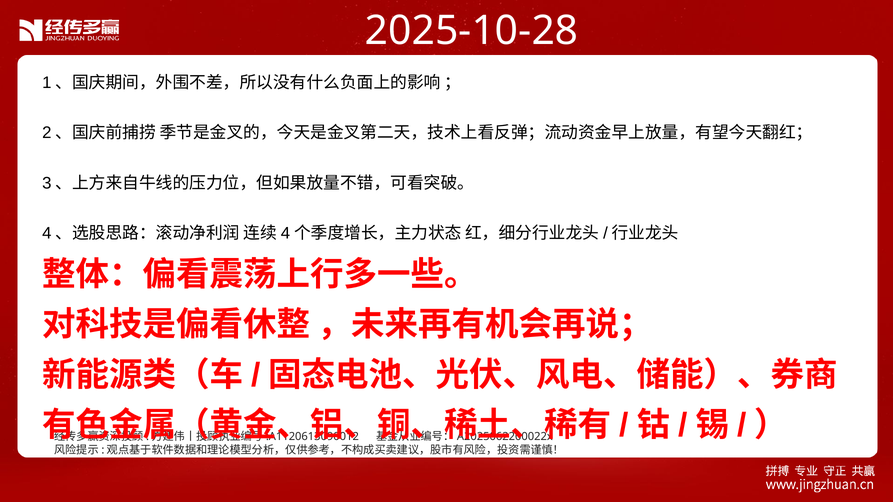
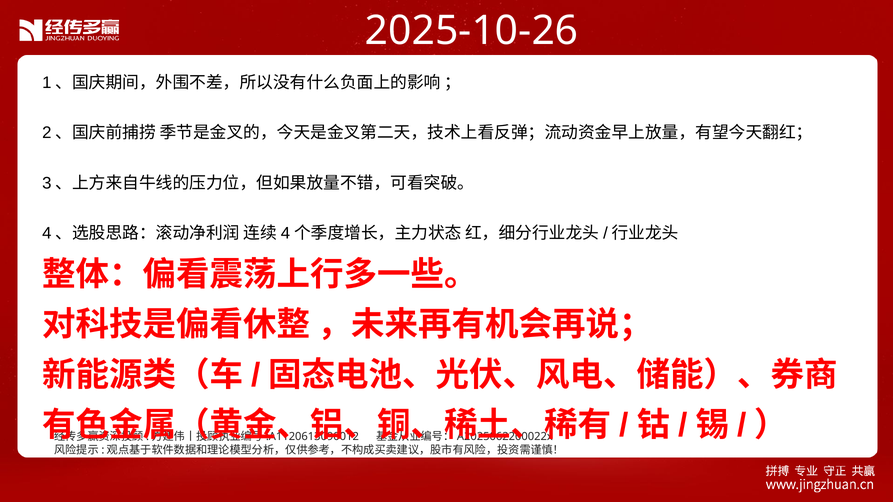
2025-10-28: 2025-10-28 -> 2025-10-26 (472, 31)
